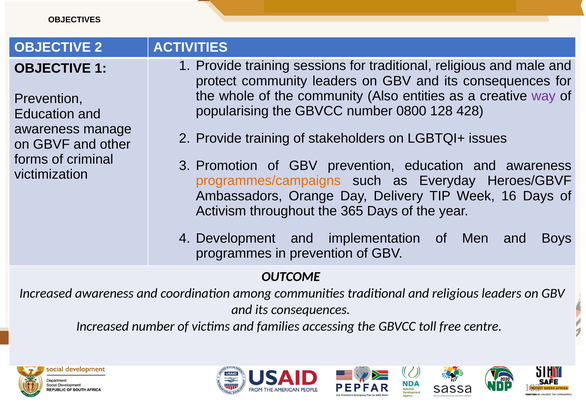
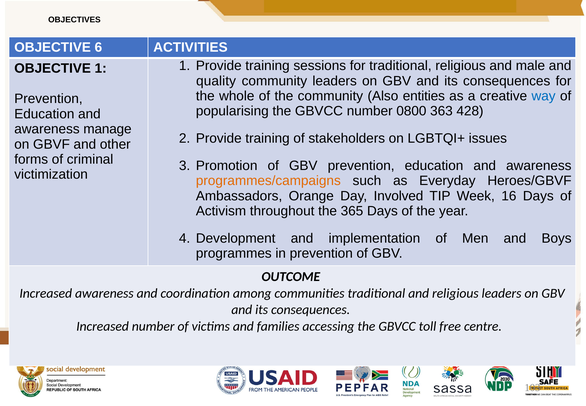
OBJECTIVE 2: 2 -> 6 (98, 47)
protect: protect -> quality (216, 81)
way colour: purple -> blue (544, 96)
128: 128 -> 363 (441, 111)
Delivery: Delivery -> Involved (398, 196)
